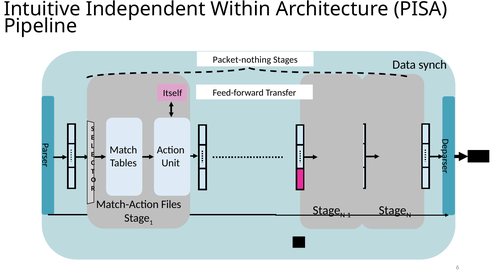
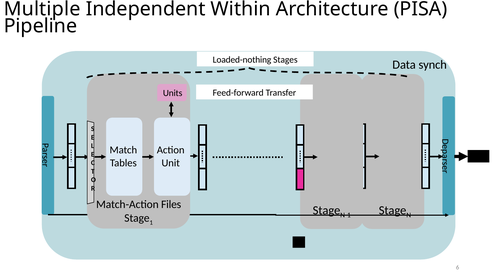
Intuitive: Intuitive -> Multiple (42, 9)
Packet-nothing: Packet-nothing -> Loaded-nothing (242, 60)
Itself: Itself -> Units (173, 93)
